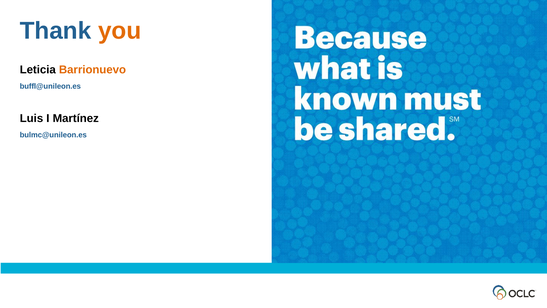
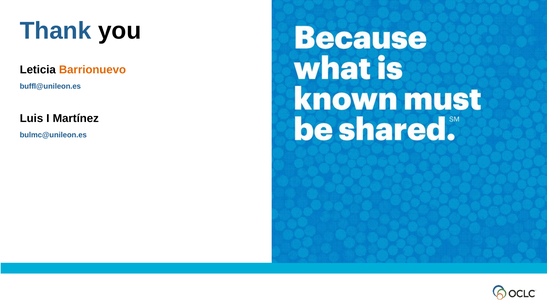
you colour: orange -> black (120, 31)
